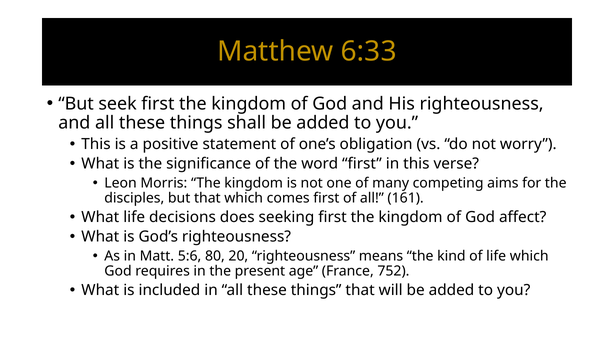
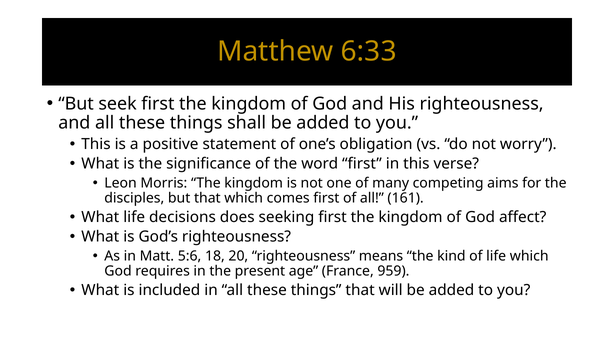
80: 80 -> 18 (215, 256)
752: 752 -> 959 (393, 271)
